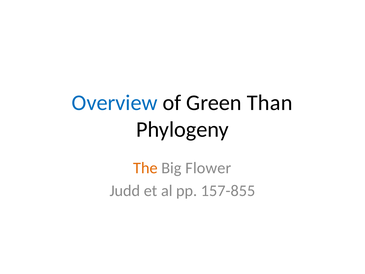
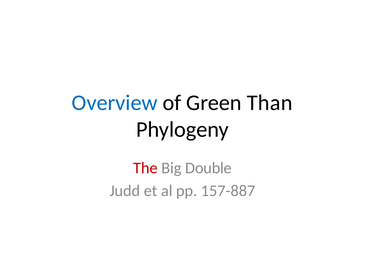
The colour: orange -> red (145, 168)
Flower: Flower -> Double (209, 168)
157-855: 157-855 -> 157-887 (228, 191)
